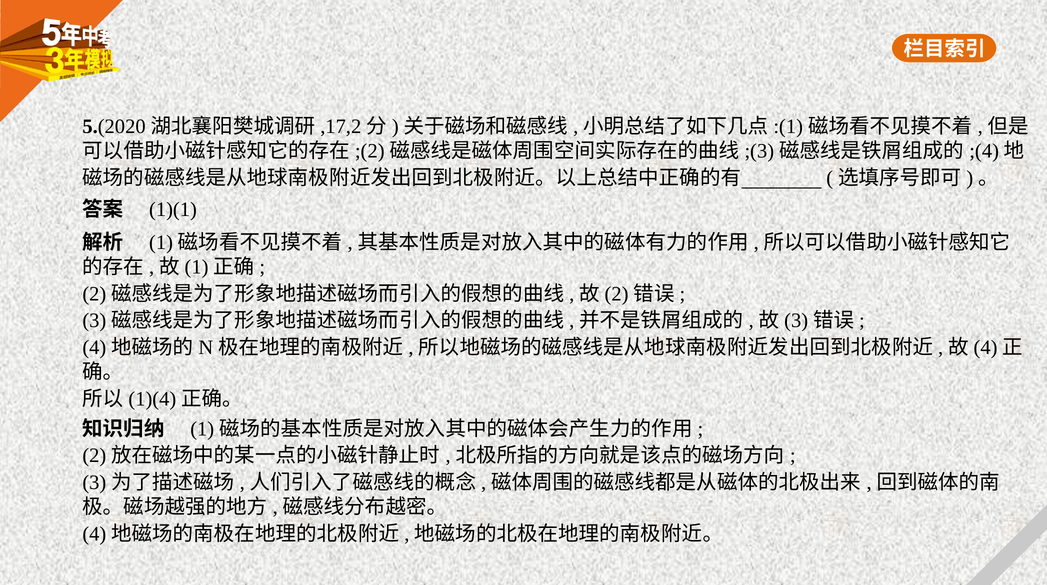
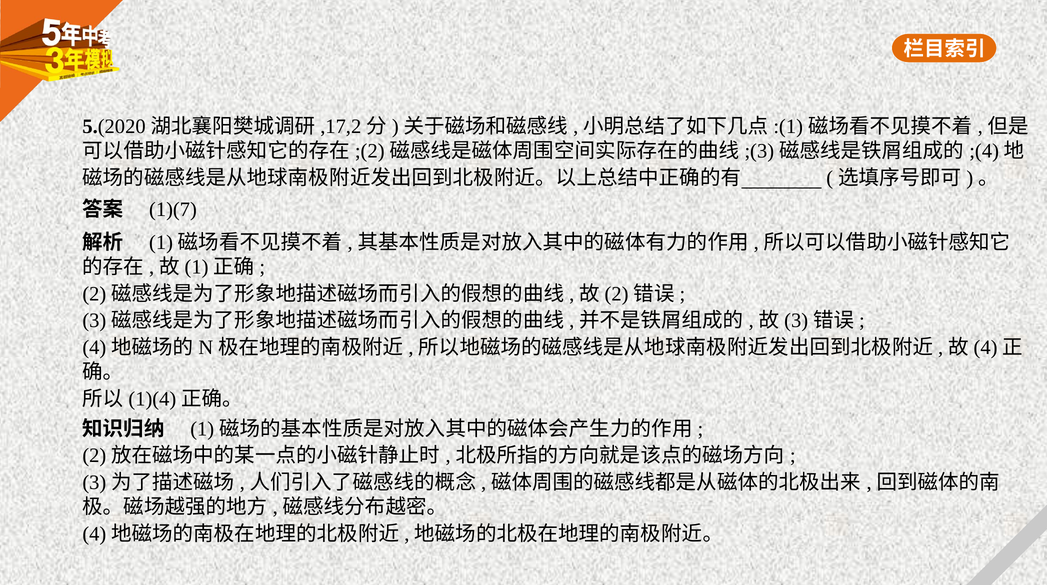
1)(1: 1)(1 -> 1)(7 (173, 209)
